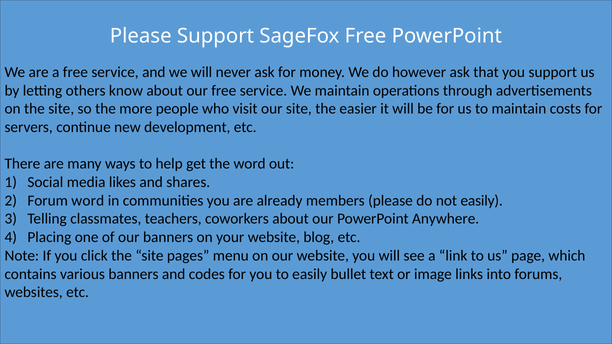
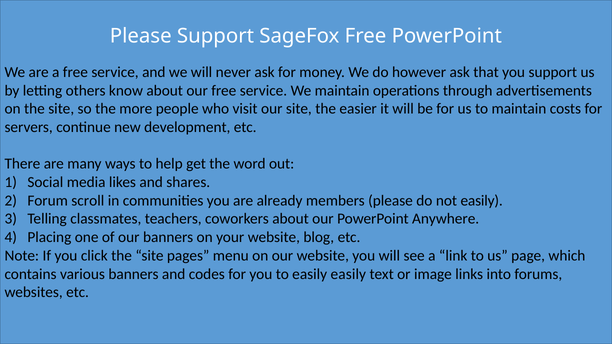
Forum word: word -> scroll (88, 201)
easily bullet: bullet -> easily (348, 274)
